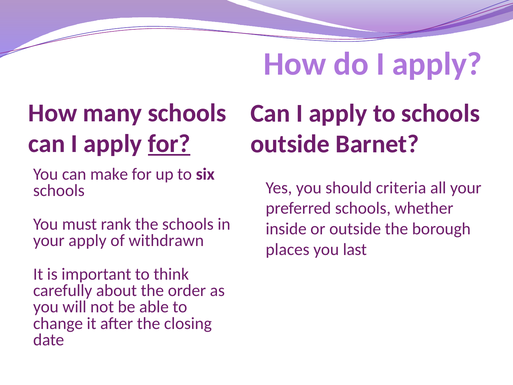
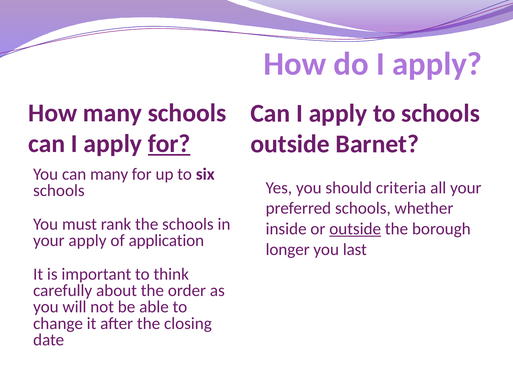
can make: make -> many (109, 174)
outside underline: none -> present (355, 229)
withdrawn: withdrawn -> application (166, 240)
places: places -> longer (288, 249)
